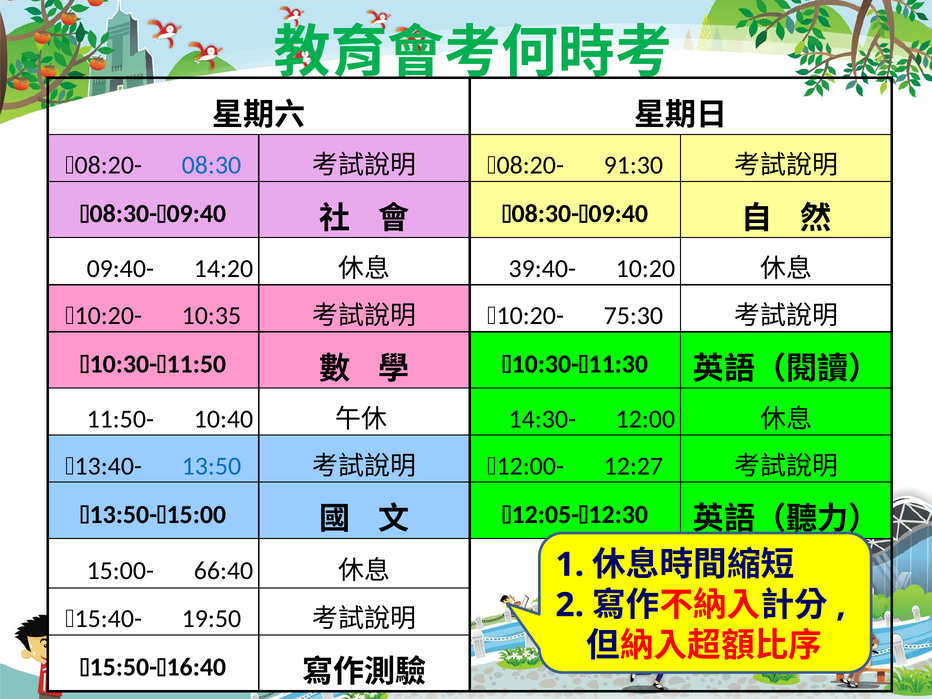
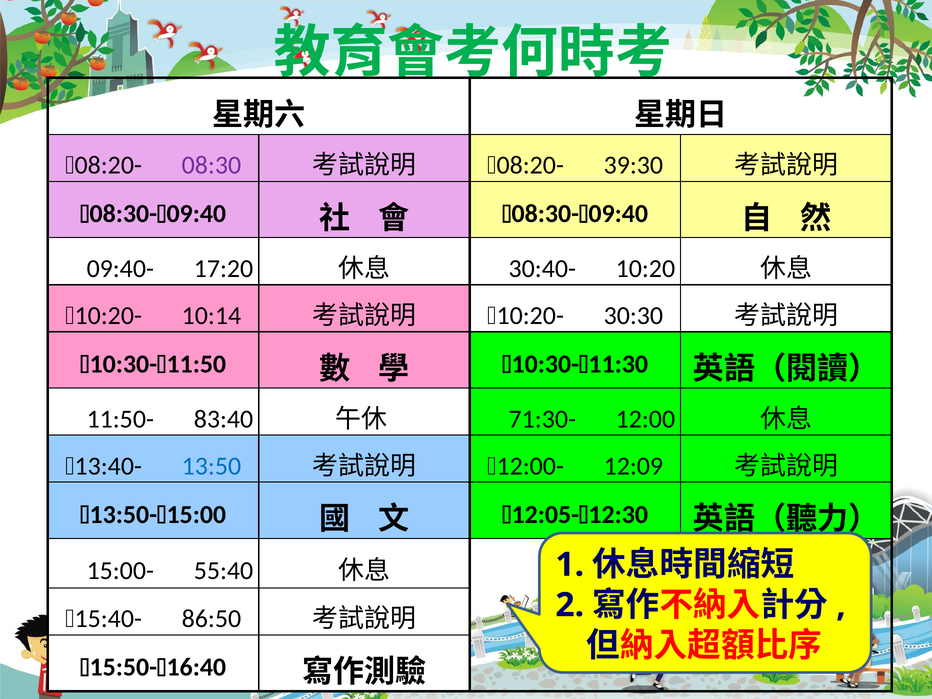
08:30 colour: blue -> purple (211, 165)
91:30: 91:30 -> 39:30 (633, 165)
14:20: 14:20 -> 17:20 (223, 269)
39:40-: 39:40- -> 30:40- (542, 269)
10:35: 10:35 -> 10:14 (211, 316)
75:30: 75:30 -> 30:30 (633, 316)
10:40: 10:40 -> 83:40 (223, 419)
14:30-: 14:30- -> 71:30- (542, 419)
12:27: 12:27 -> 12:09 (633, 466)
66:40: 66:40 -> 55:40 (223, 571)
19:50: 19:50 -> 86:50 (211, 619)
